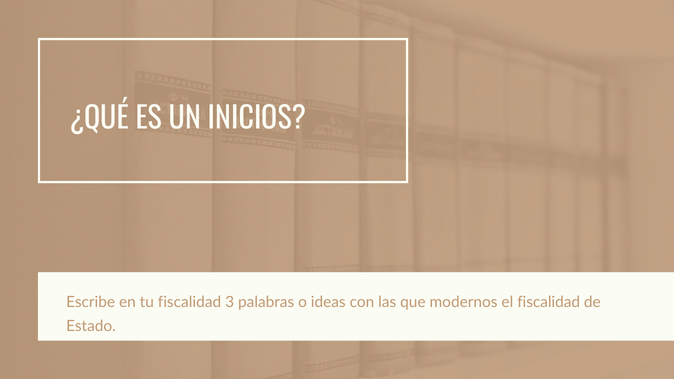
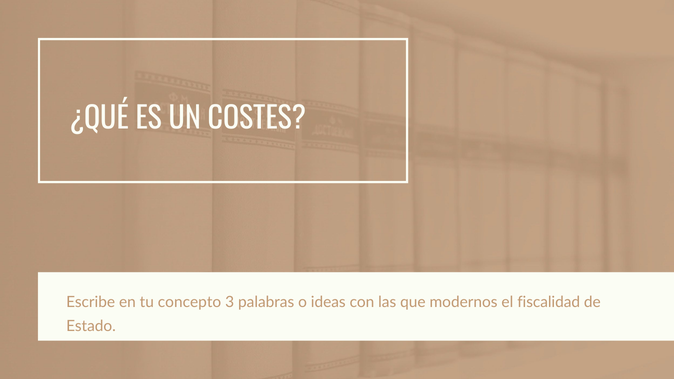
INICIOS: INICIOS -> COSTES (257, 119)
tu fiscalidad: fiscalidad -> concepto (190, 302)
